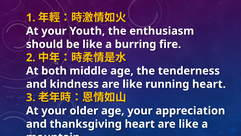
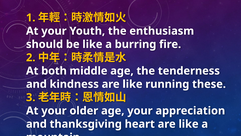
running heart: heart -> these (209, 84)
